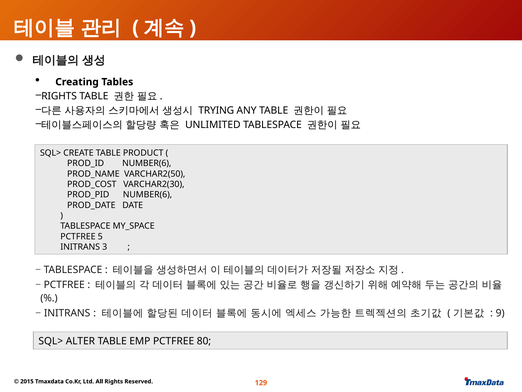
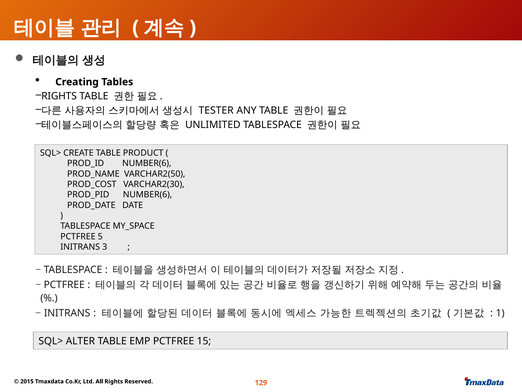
TRYING: TRYING -> TESTER (216, 110)
9: 9 -> 1 (500, 313)
80: 80 -> 15 (204, 341)
